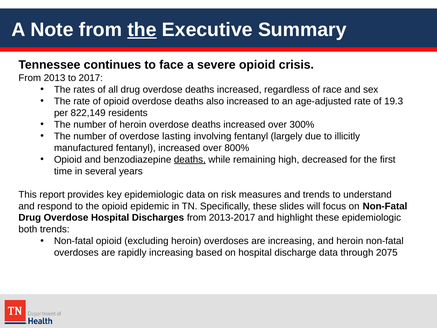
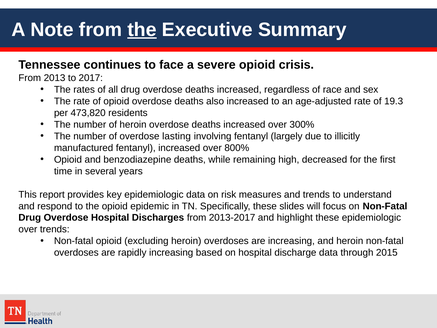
822,149: 822,149 -> 473,820 (88, 113)
deaths underline: present -> none (190, 159)
both: both -> over (28, 229)
2075: 2075 -> 2015 (387, 253)
